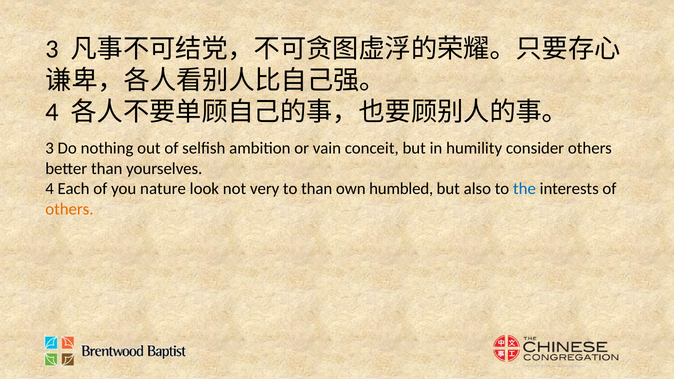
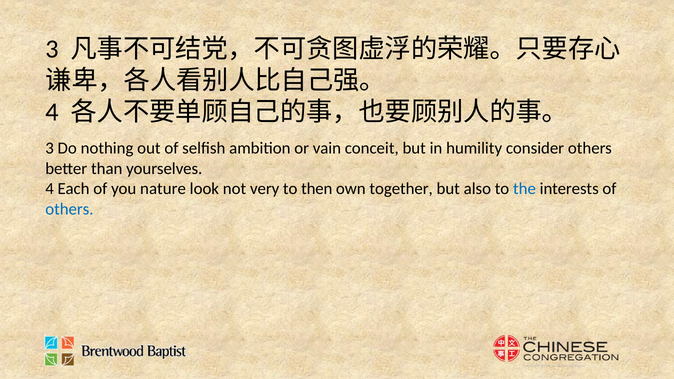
to than: than -> then (317, 189)
humbled: humbled -> together (401, 189)
others colour: orange -> blue (69, 209)
